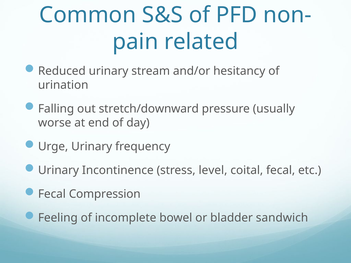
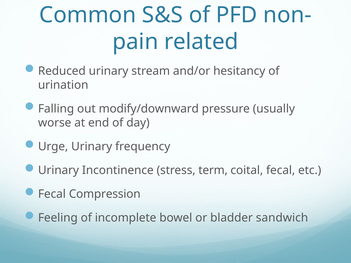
stretch/downward: stretch/downward -> modify/downward (149, 109)
level: level -> term (213, 170)
